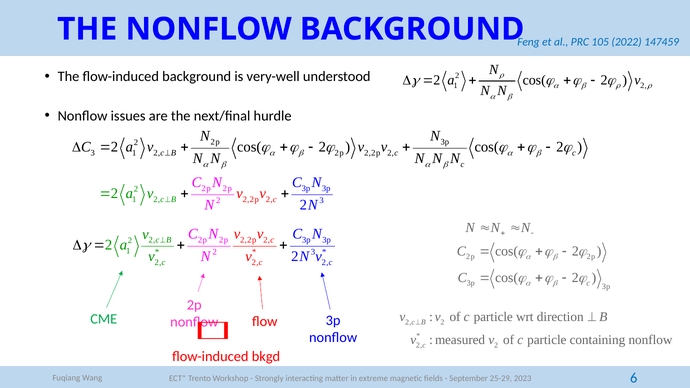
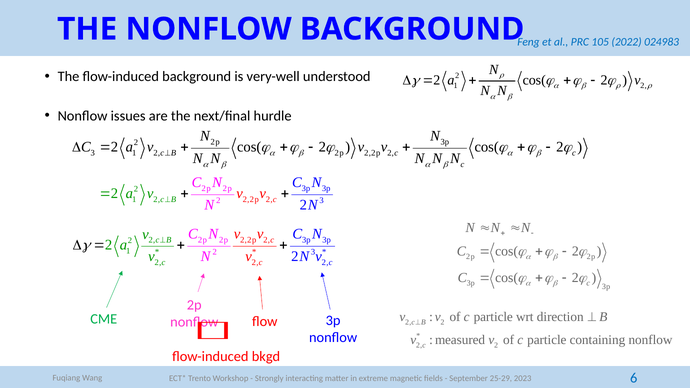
147459: 147459 -> 024983 (662, 42)
